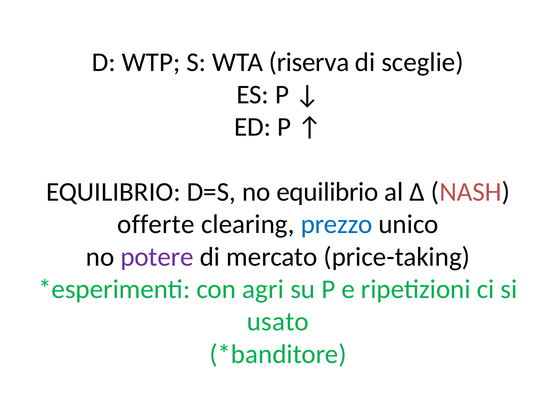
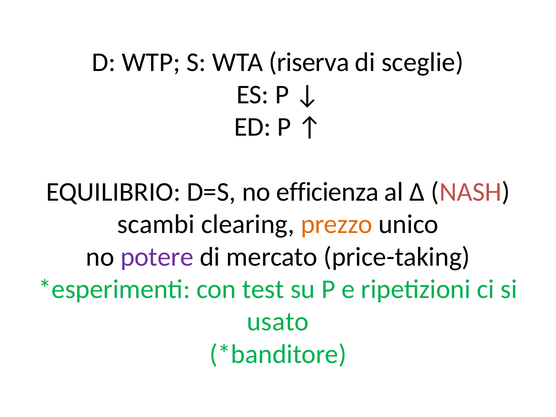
no equilibrio: equilibrio -> efficienza (327, 192)
offerte: offerte -> scambi (156, 224)
prezzo colour: blue -> orange (337, 224)
agri: agri -> test (263, 289)
